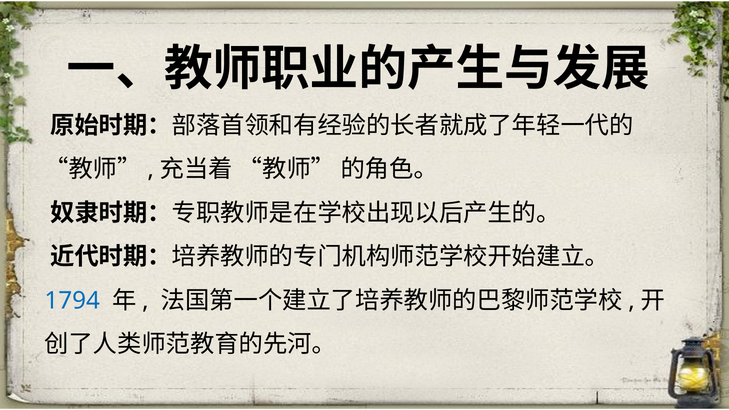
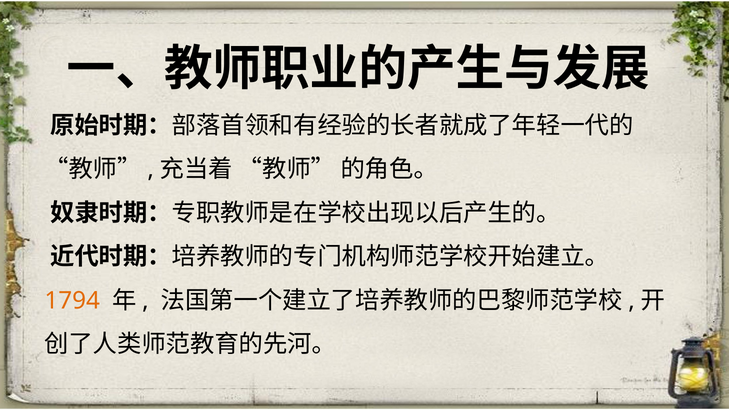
1794 colour: blue -> orange (72, 301)
